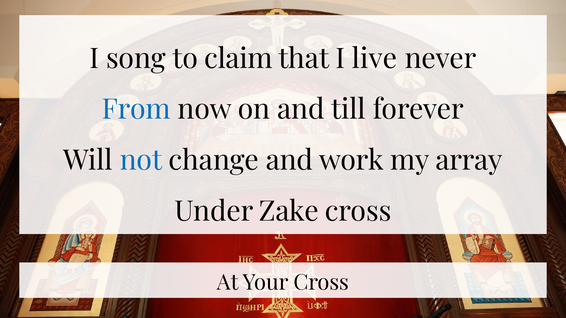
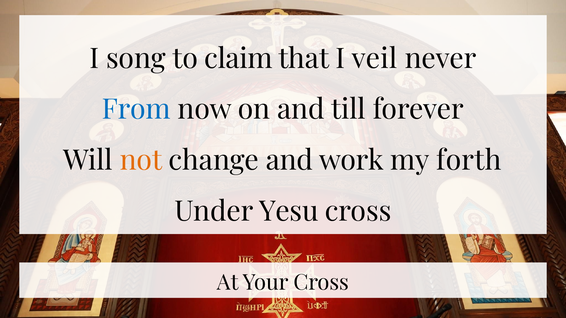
live: live -> veil (374, 59)
not colour: blue -> orange (141, 161)
array: array -> forth (469, 161)
Zake: Zake -> Yesu (289, 212)
